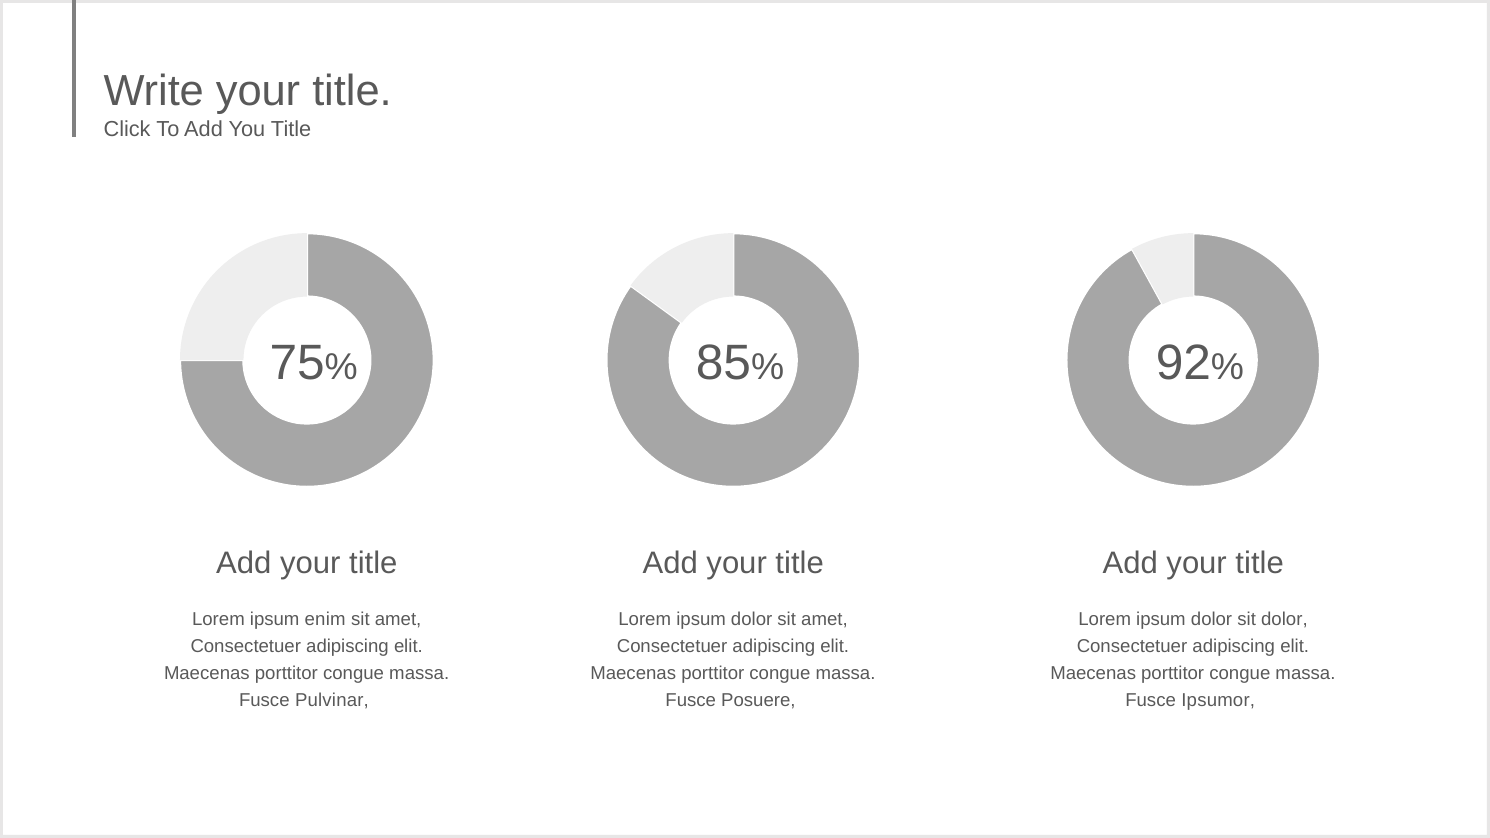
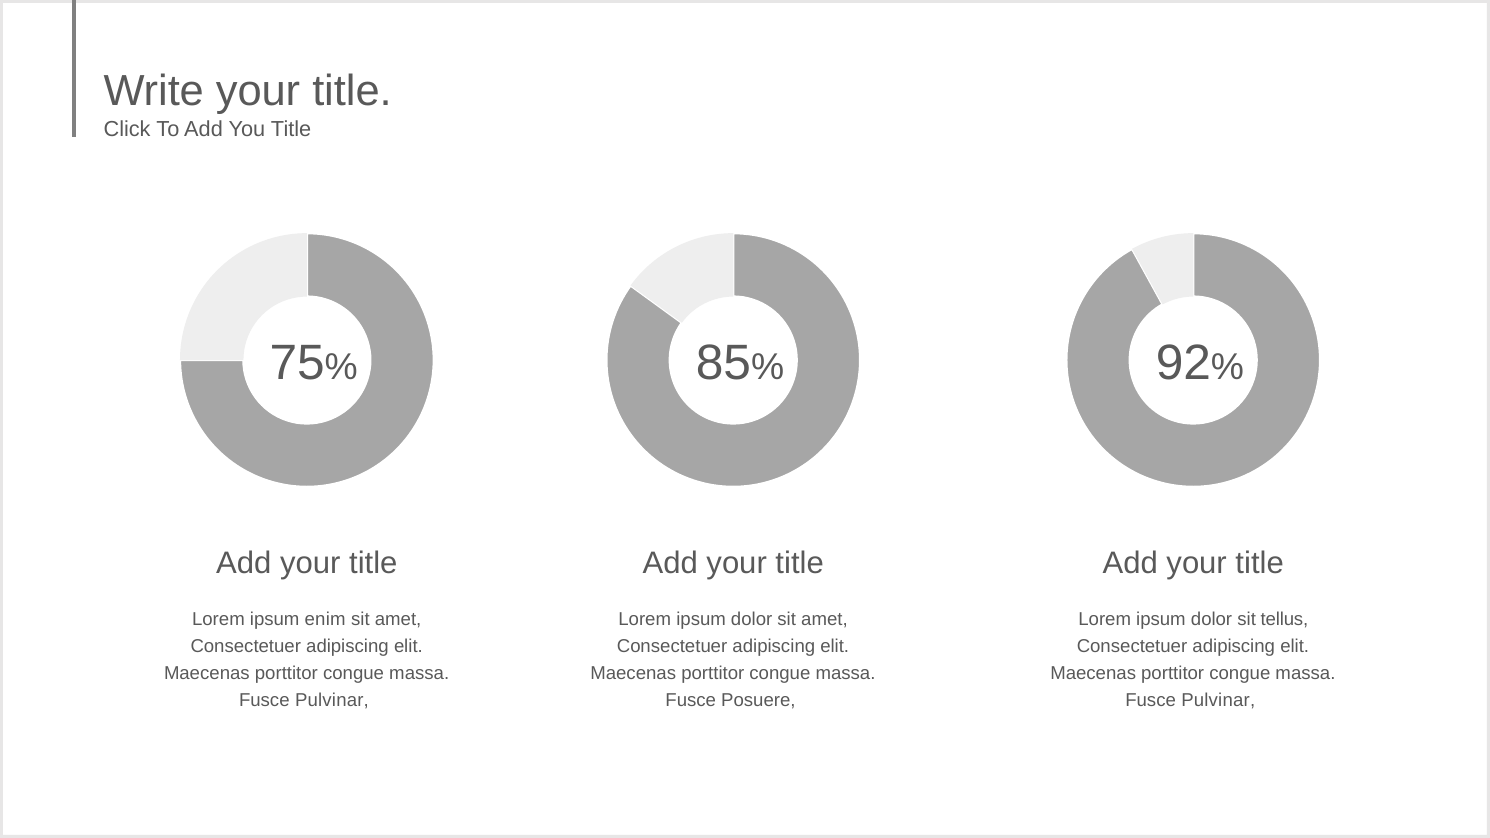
sit dolor: dolor -> tellus (1284, 620)
Ipsumor: Ipsumor -> Pulvinar (1218, 700)
